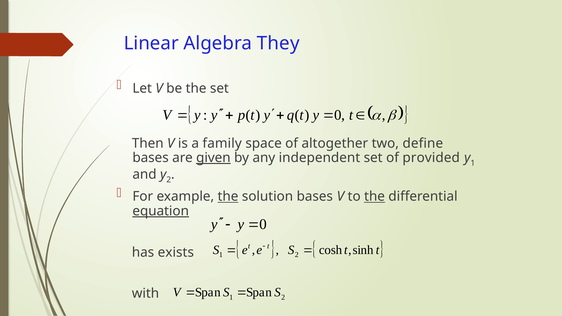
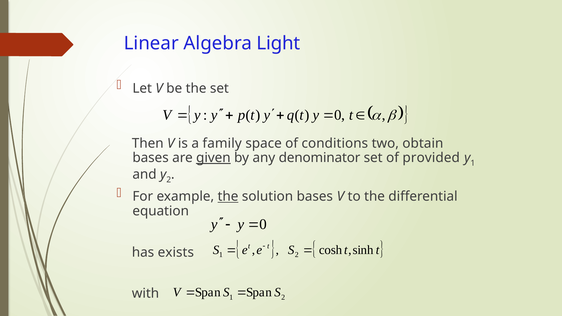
They: They -> Light (278, 43)
altogether: altogether -> conditions (335, 143)
define: define -> obtain (423, 143)
independent: independent -> denominator (320, 158)
the underline: present -> none (375, 197)
equation underline: present -> none (161, 211)
